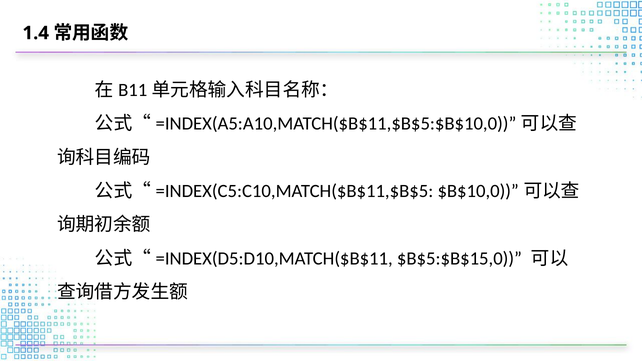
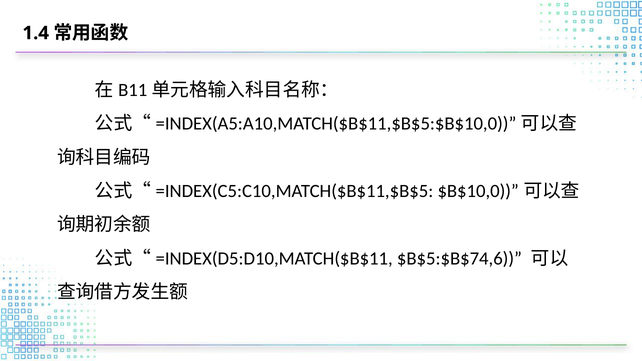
$B$5:$B$15,0: $B$5:$B$15,0 -> $B$5:$B$74,6 (459, 259)
